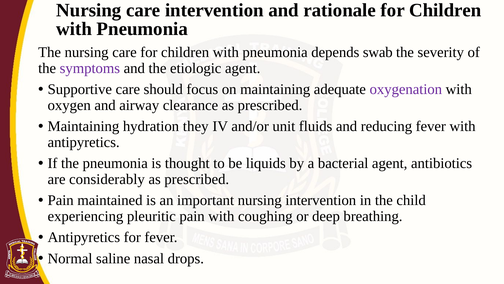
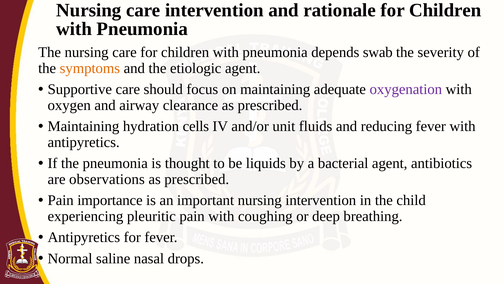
symptoms colour: purple -> orange (90, 68)
they: they -> cells (196, 126)
considerably: considerably -> observations (107, 179)
maintained: maintained -> importance (110, 200)
